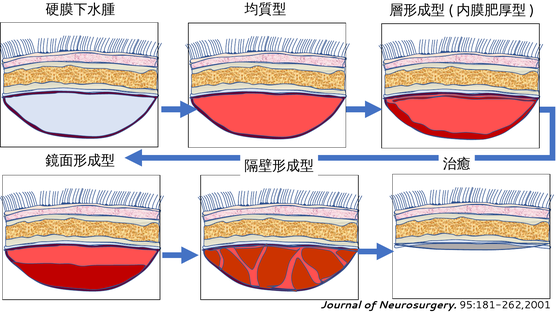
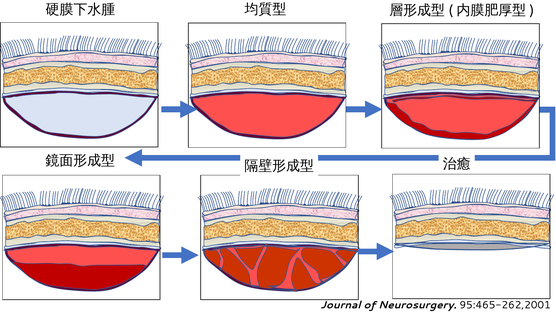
95:181-262,2001: 95:181-262,2001 -> 95:465-262,2001 (505, 305)
